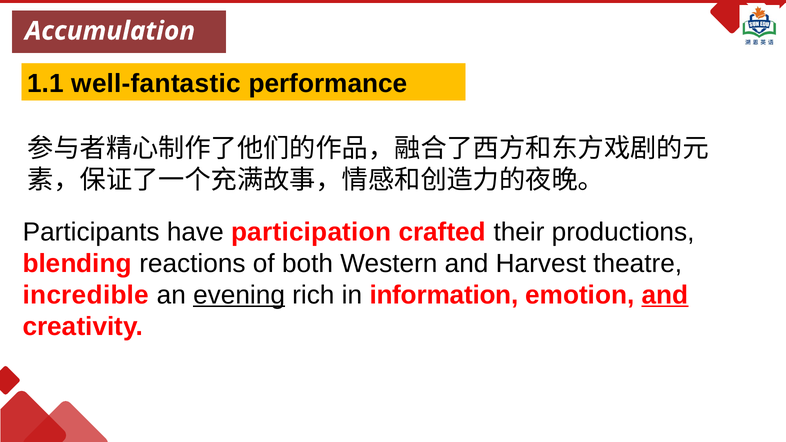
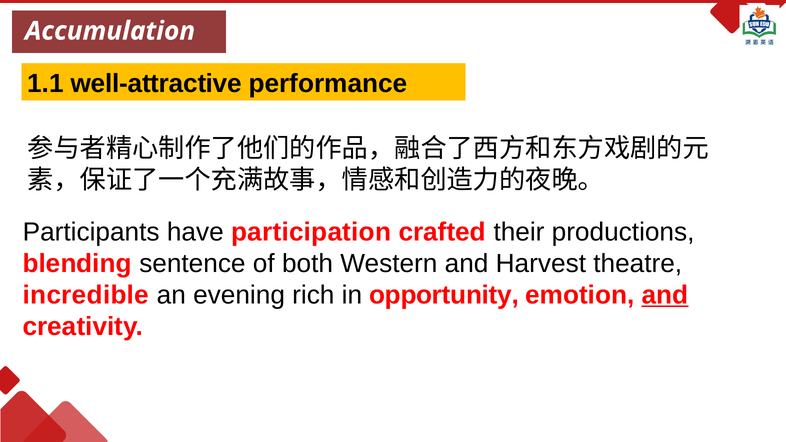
well-fantastic: well-fantastic -> well-attractive (156, 84)
reactions: reactions -> sentence (192, 264)
evening underline: present -> none (239, 295)
information: information -> opportunity (444, 295)
